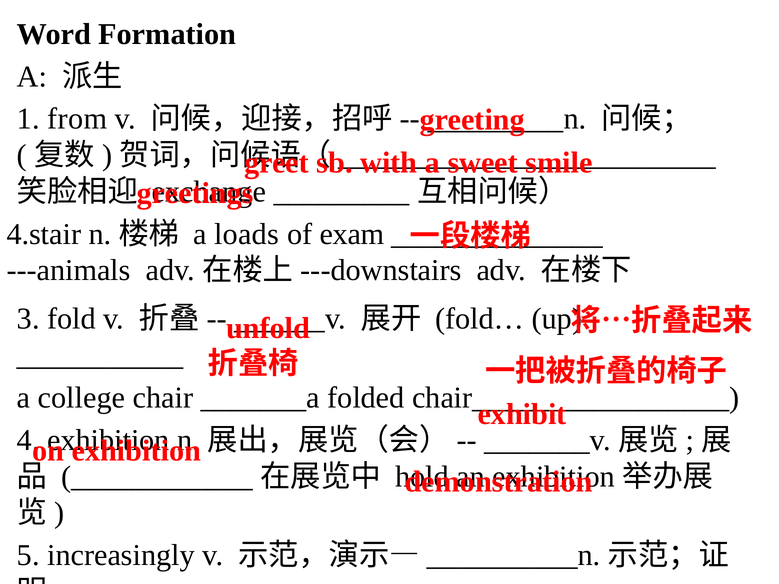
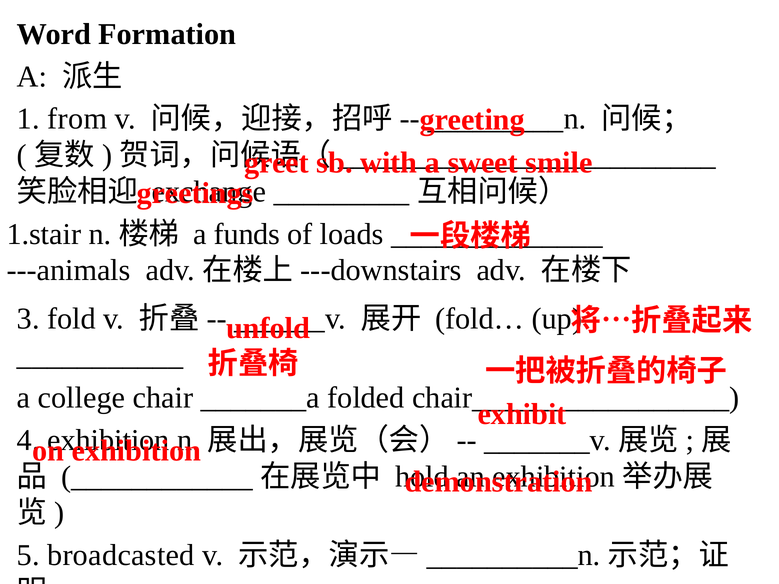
4.stair: 4.stair -> 1.stair (44, 234)
loads: loads -> funds (247, 234)
exam: exam -> loads (352, 234)
increasingly: increasingly -> broadcasted (121, 556)
